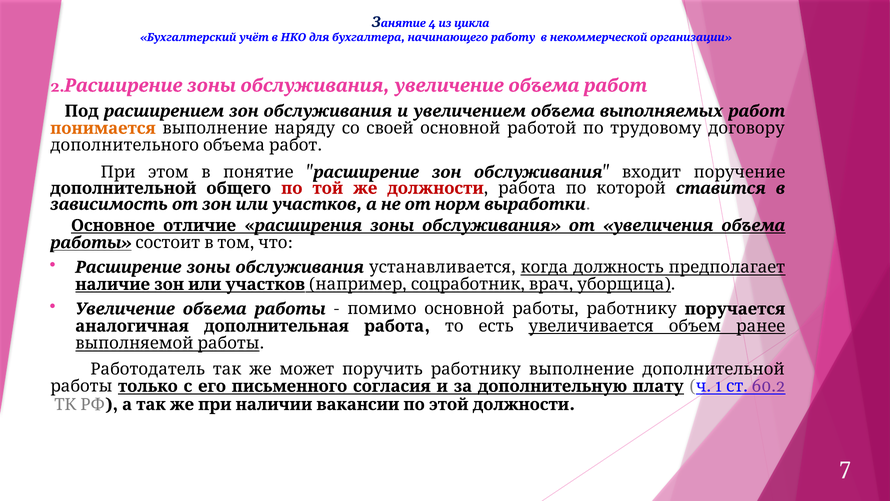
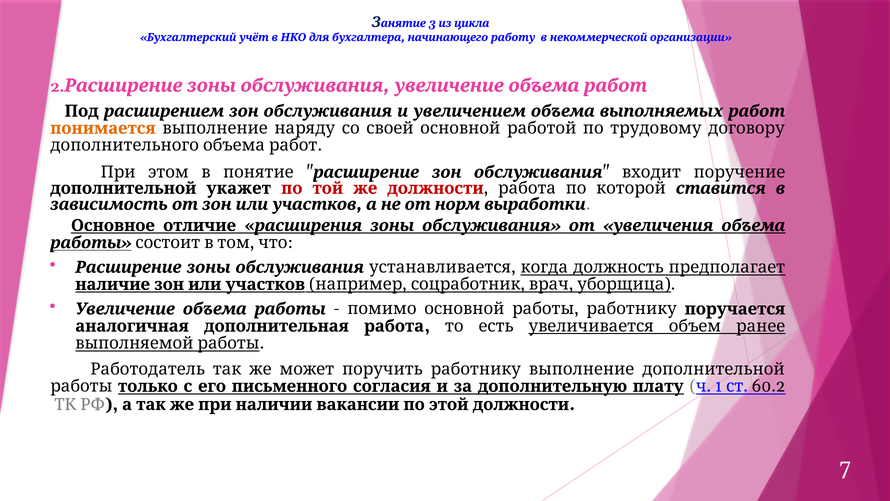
4: 4 -> 3 (432, 23)
общего: общего -> укажет (239, 188)
60.2 colour: purple -> black (769, 386)
